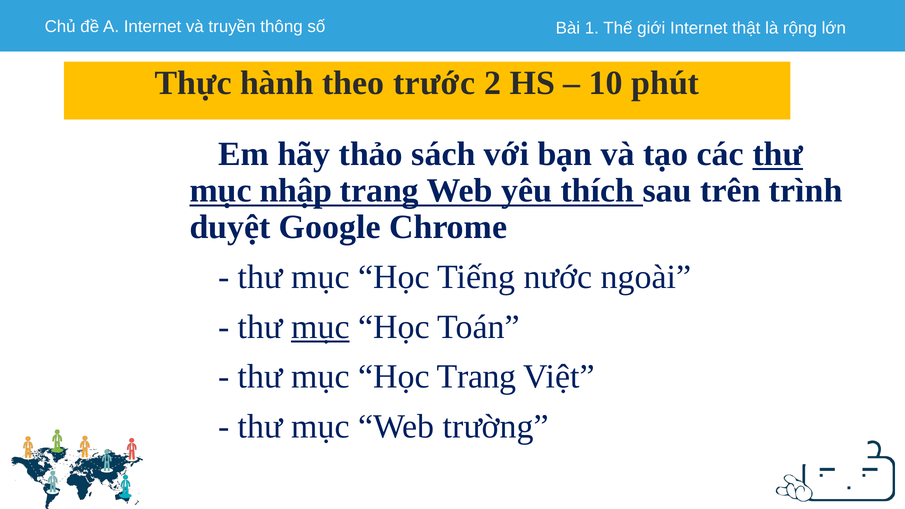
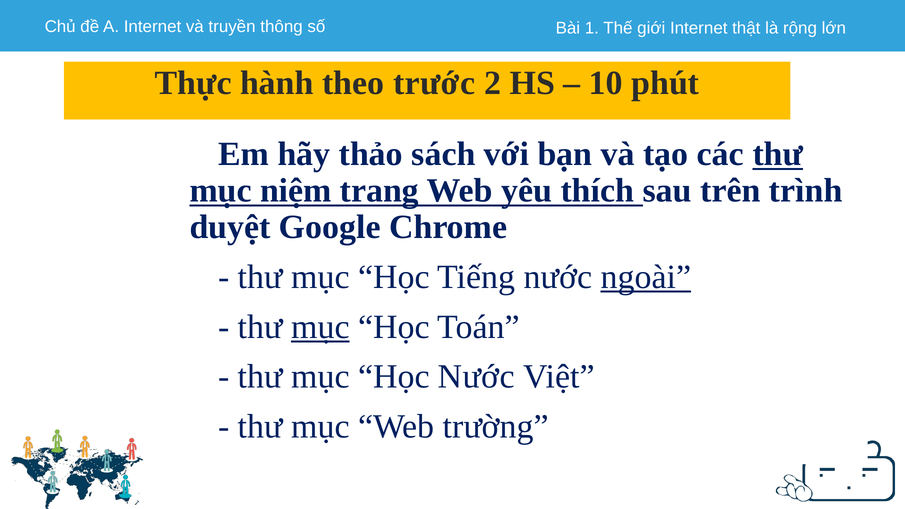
nhập: nhập -> niệm (296, 191)
ngoài underline: none -> present (646, 277)
Học Trang: Trang -> Nước (476, 377)
